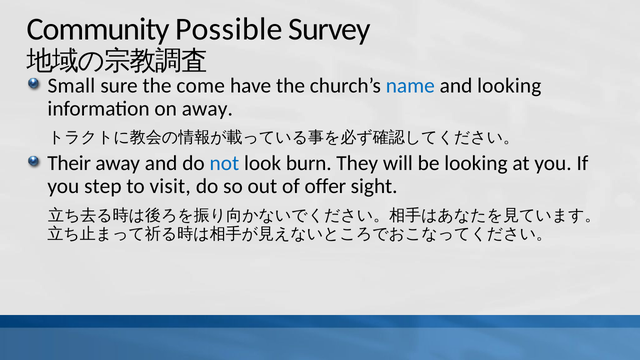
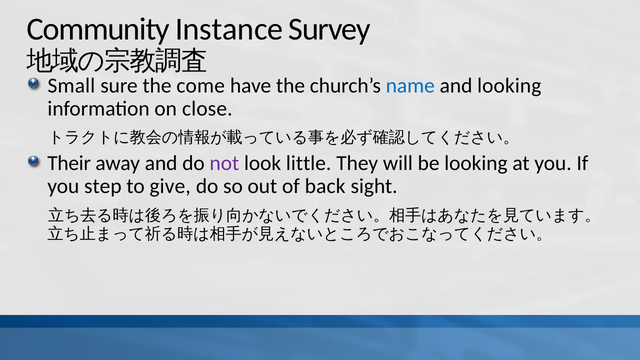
Possible: Possible -> Instance (229, 29)
on away: away -> close (207, 109)
not colour: blue -> purple (224, 163)
burn: burn -> little (309, 163)
visit: visit -> give (170, 186)
offer: offer -> back (325, 186)
